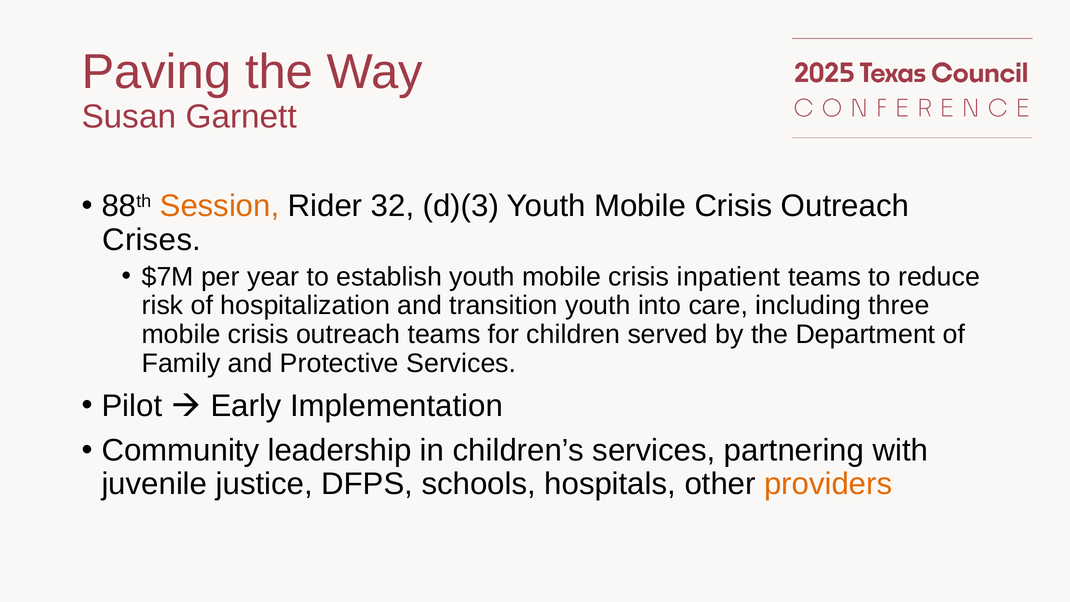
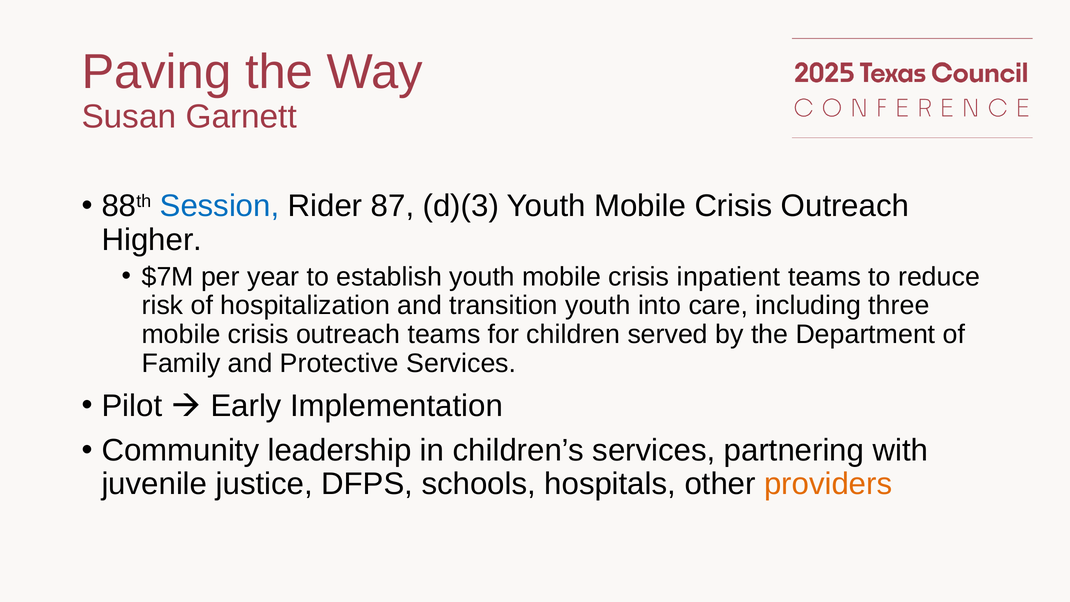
Session colour: orange -> blue (220, 206)
32: 32 -> 87 (393, 206)
Crises: Crises -> Higher (152, 240)
